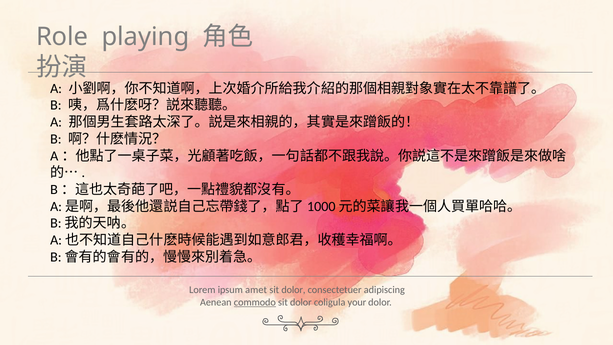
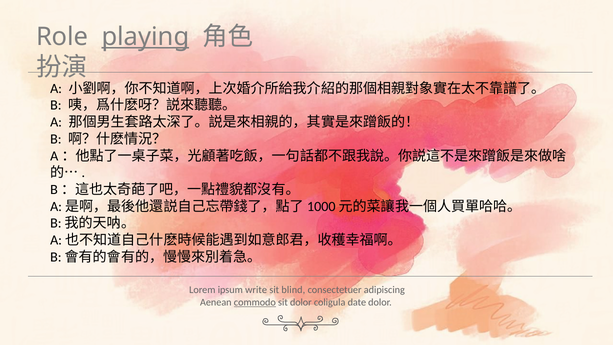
playing underline: none -> present (145, 37)
amet: amet -> write (256, 290)
dolor: dolor -> blind (293, 290)
your: your -> date (357, 302)
